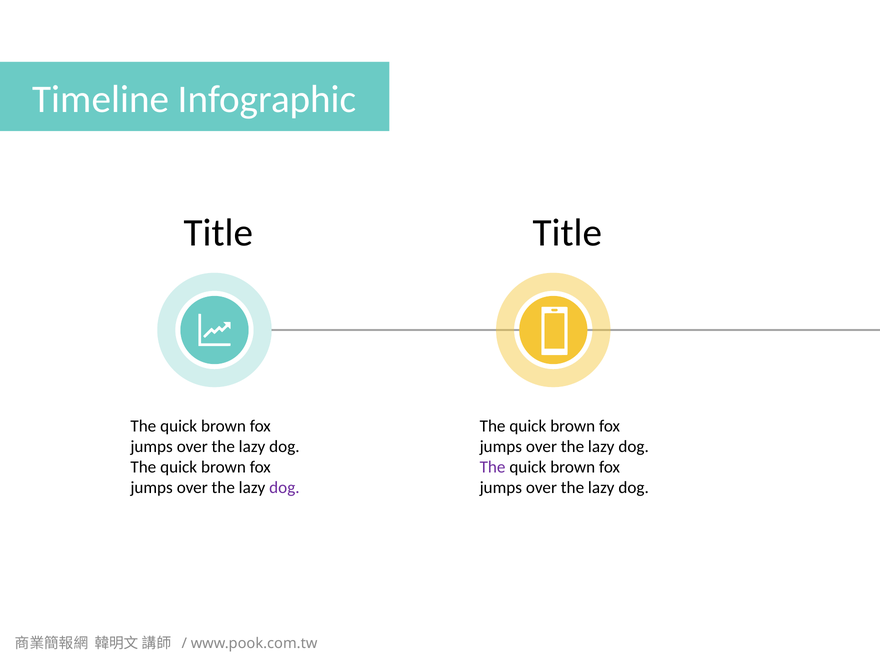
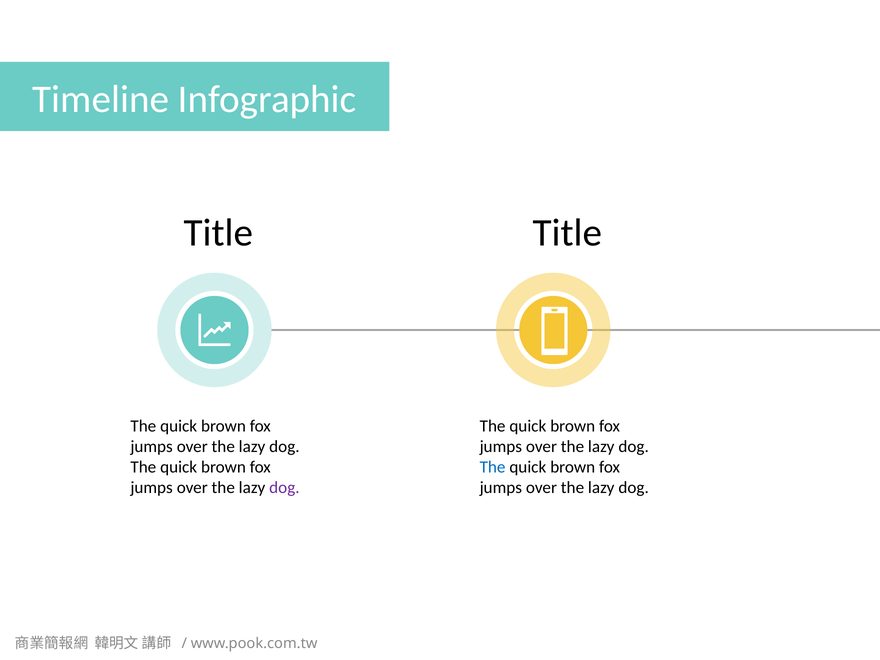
The colour: purple -> blue (493, 467)
